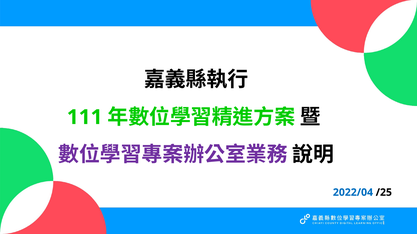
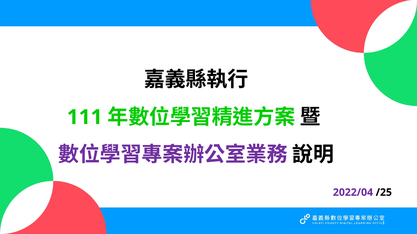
2022/04 colour: blue -> purple (353, 193)
